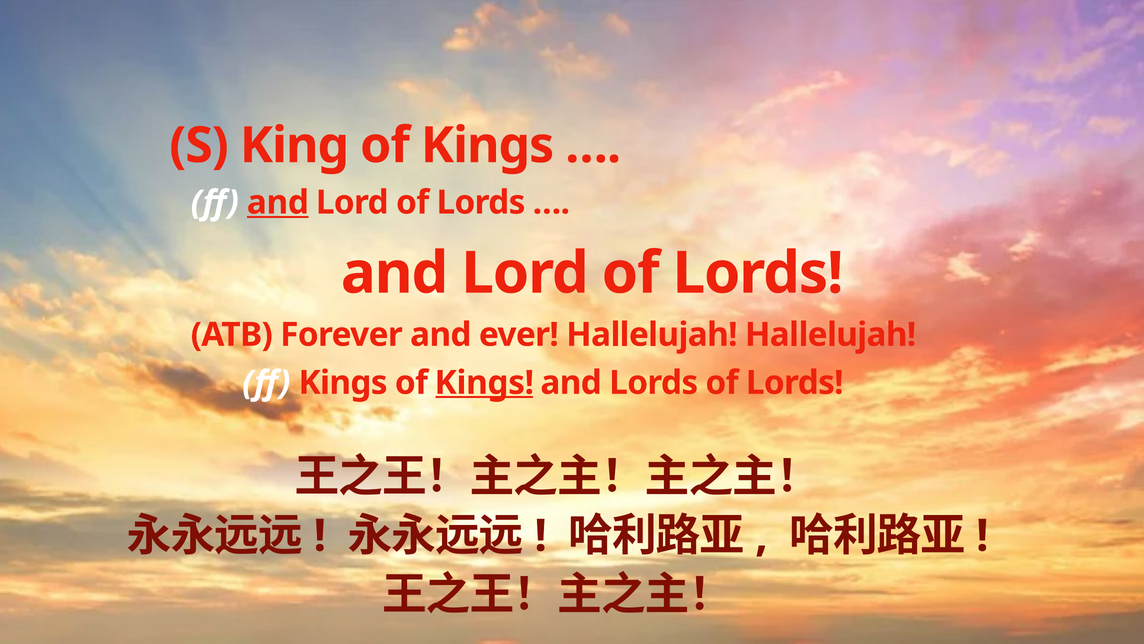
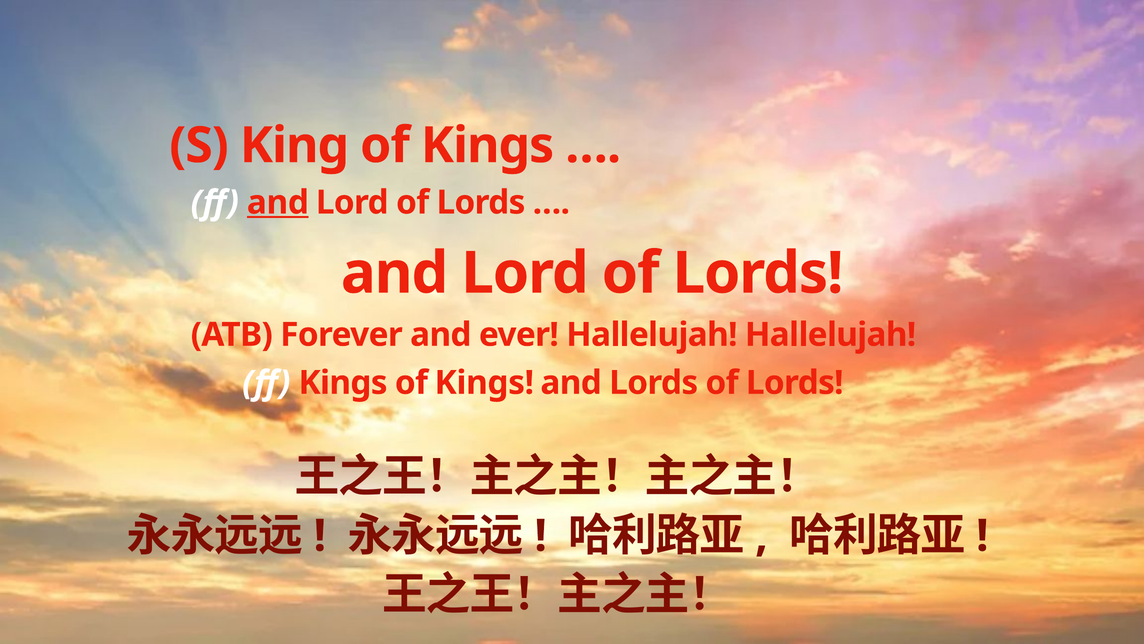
Kings underline: present -> none (484, 383)
